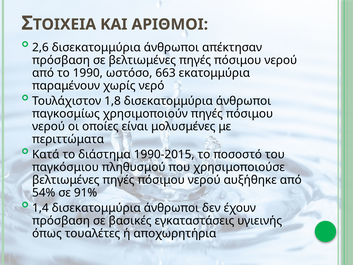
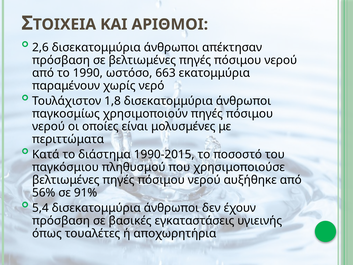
54%: 54% -> 56% (44, 192)
1,4: 1,4 -> 5,4 (40, 208)
